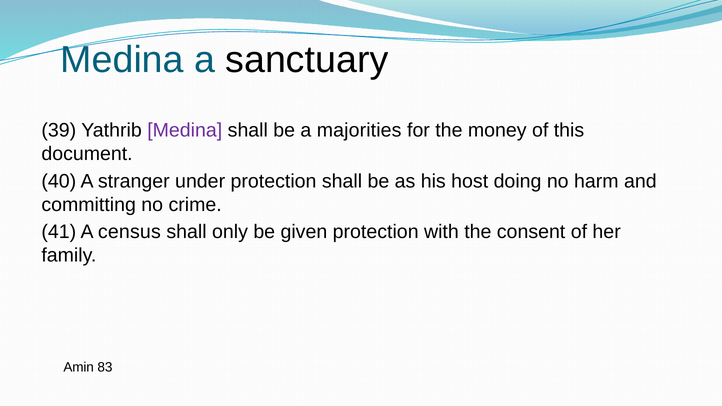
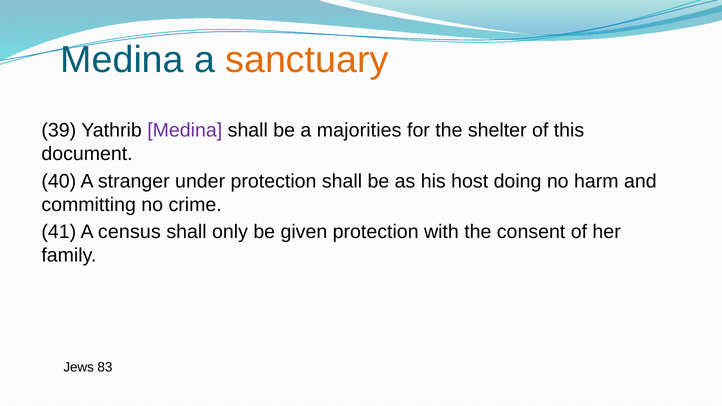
sanctuary colour: black -> orange (307, 60)
money: money -> shelter (497, 130)
Amin: Amin -> Jews (79, 367)
